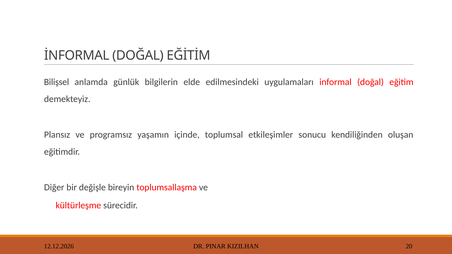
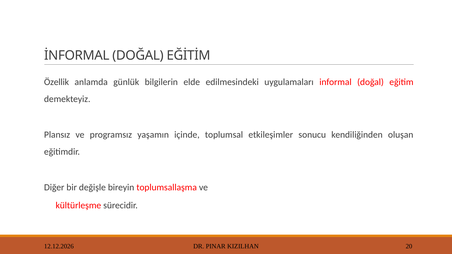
Bilişsel: Bilişsel -> Özellik (57, 82)
